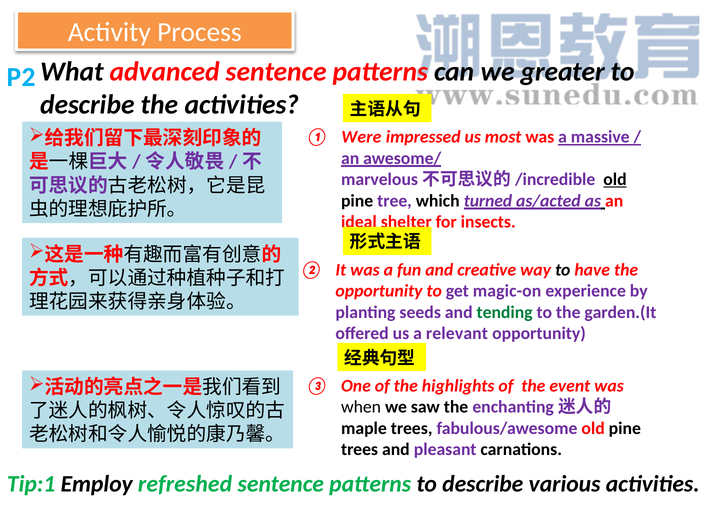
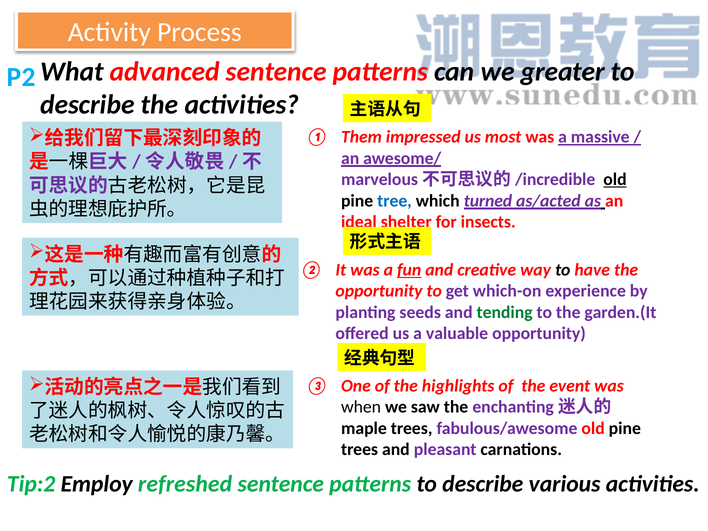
Were: Were -> Them (361, 137)
tree colour: purple -> blue (395, 201)
fun underline: none -> present (409, 270)
magic-on: magic-on -> which-on (507, 291)
relevant: relevant -> valuable (457, 333)
Tip:1: Tip:1 -> Tip:2 (31, 484)
